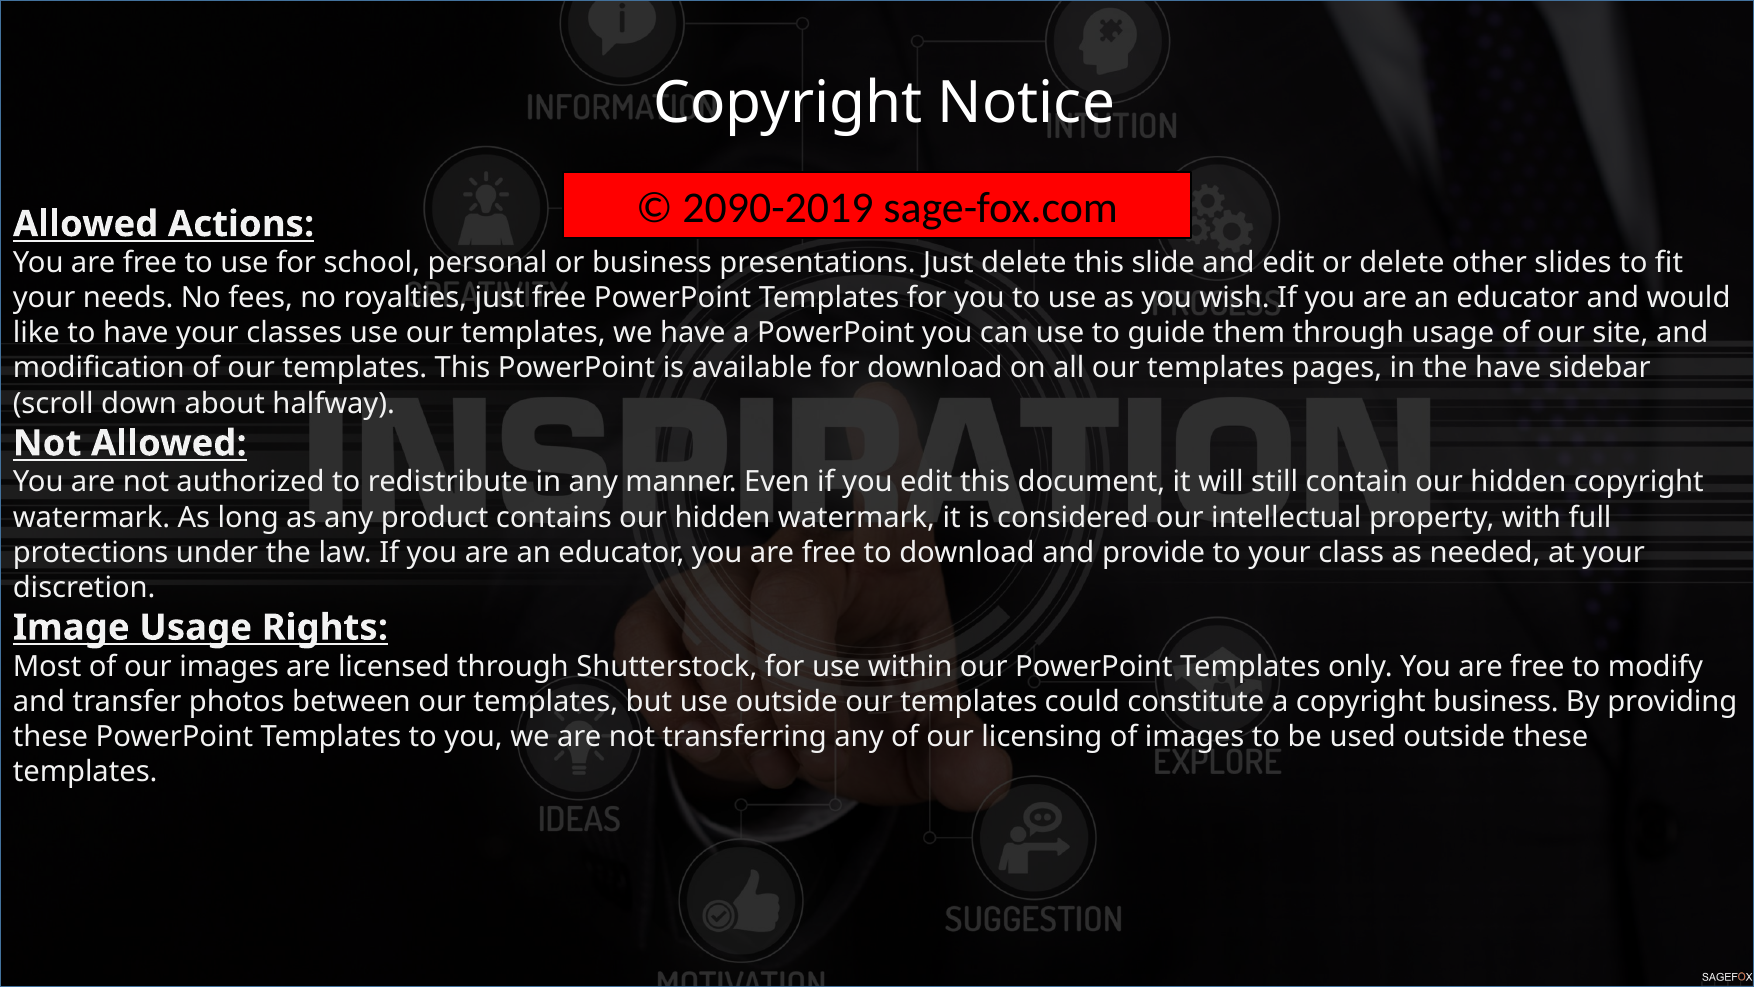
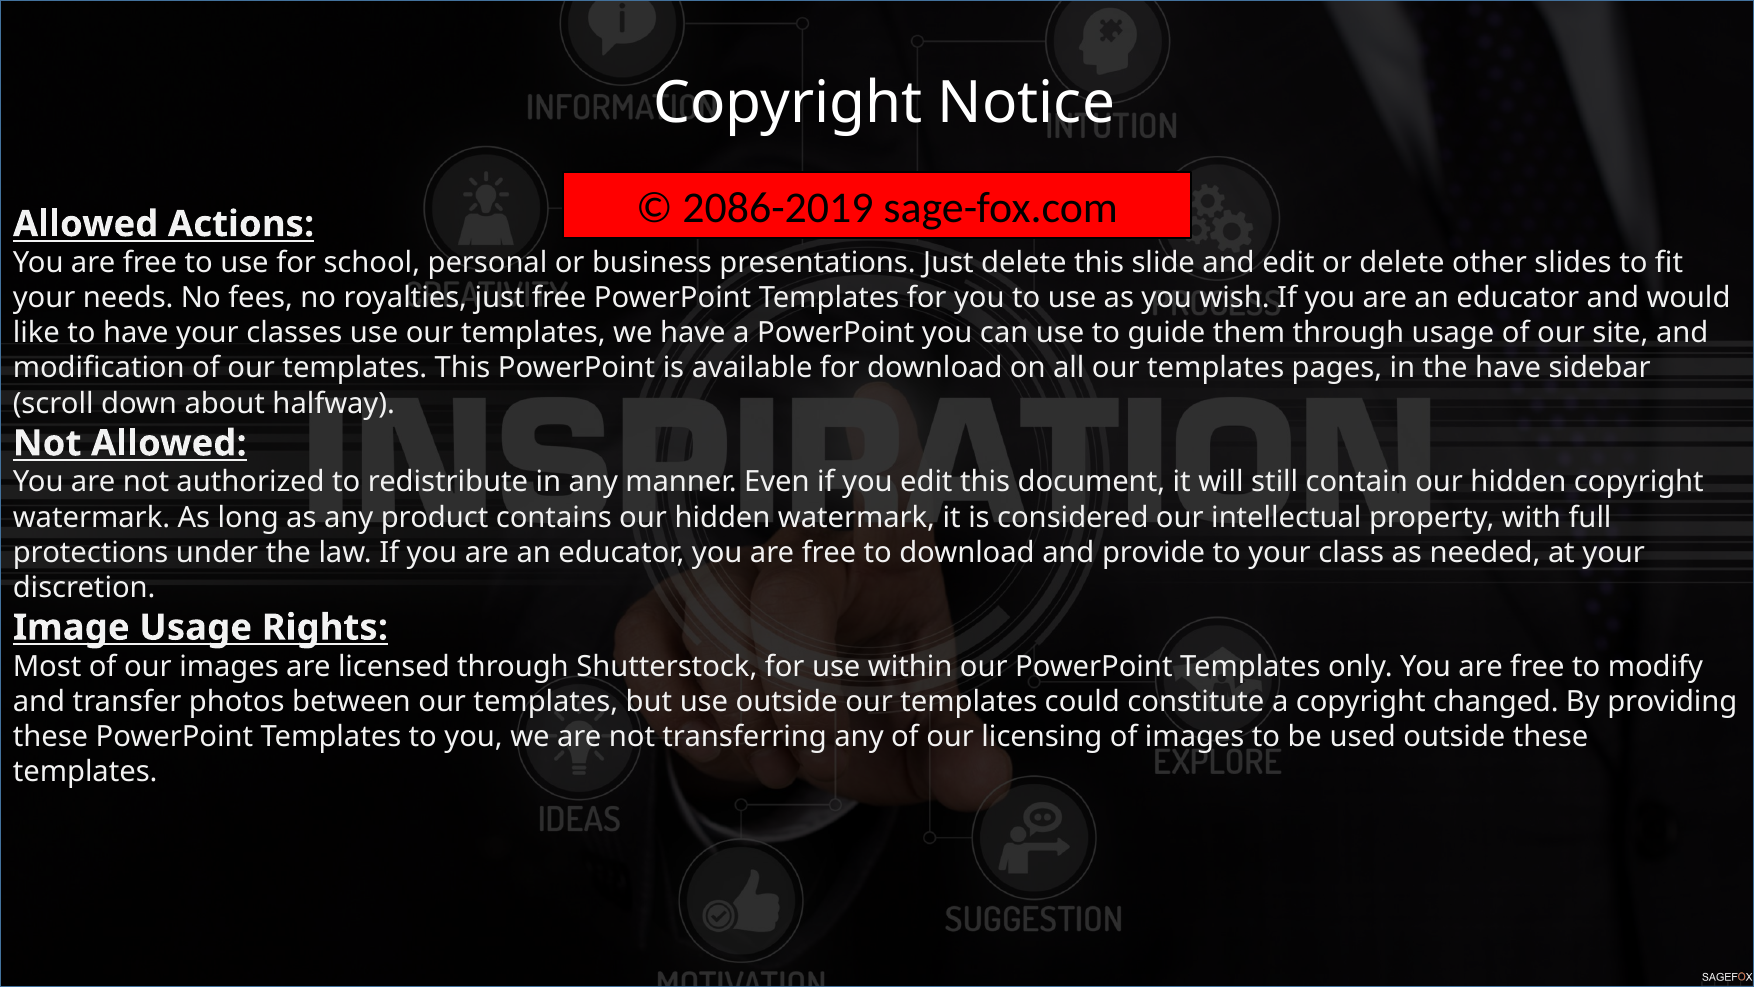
2090-2019: 2090-2019 -> 2086-2019 (778, 208)
copyright business: business -> changed (1496, 701)
